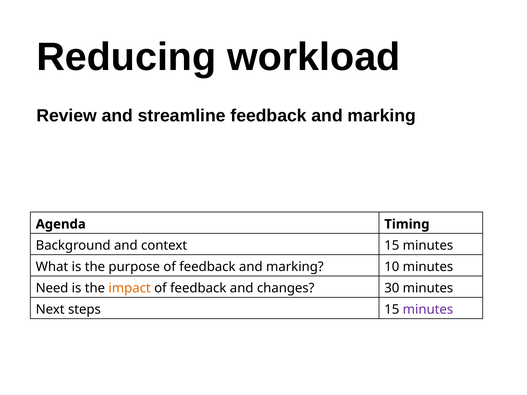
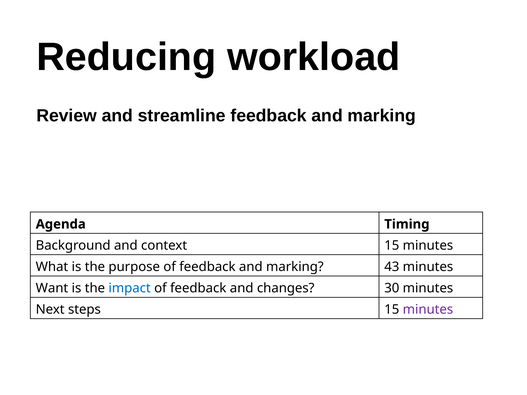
10: 10 -> 43 (392, 267)
Need: Need -> Want (52, 288)
impact colour: orange -> blue (130, 288)
